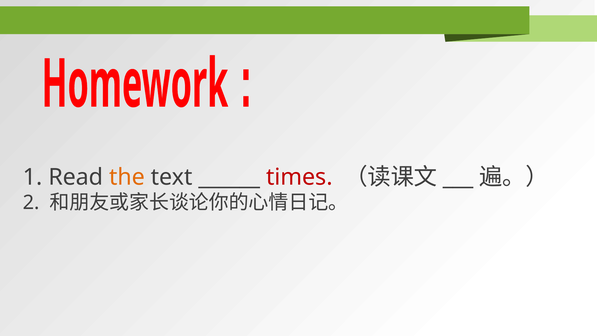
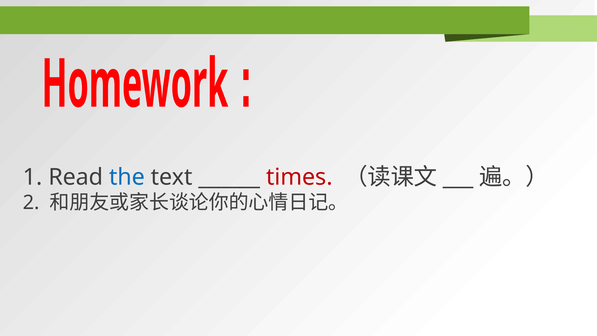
the colour: orange -> blue (127, 177)
